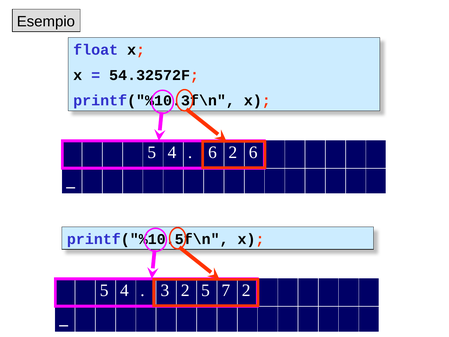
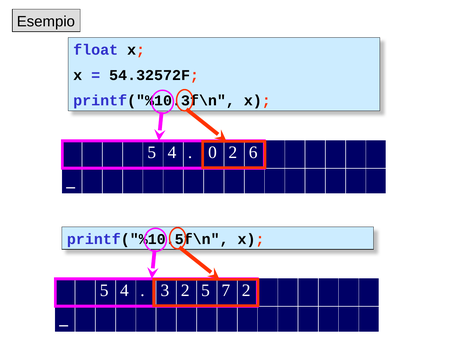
6: 6 -> 0 (212, 152)
